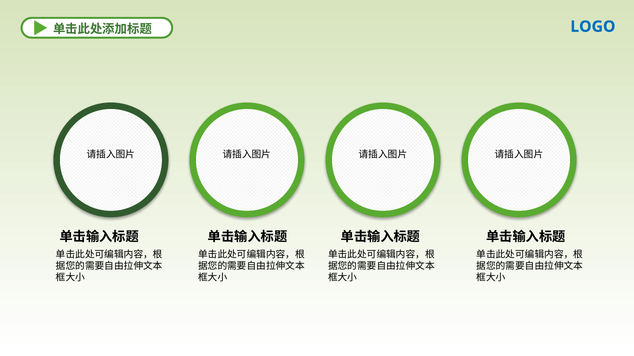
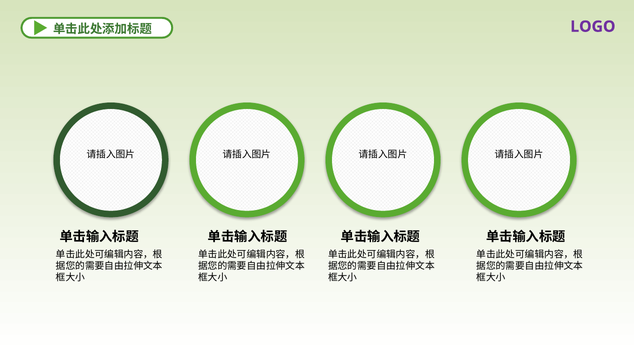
LOGO colour: blue -> purple (593, 27)
